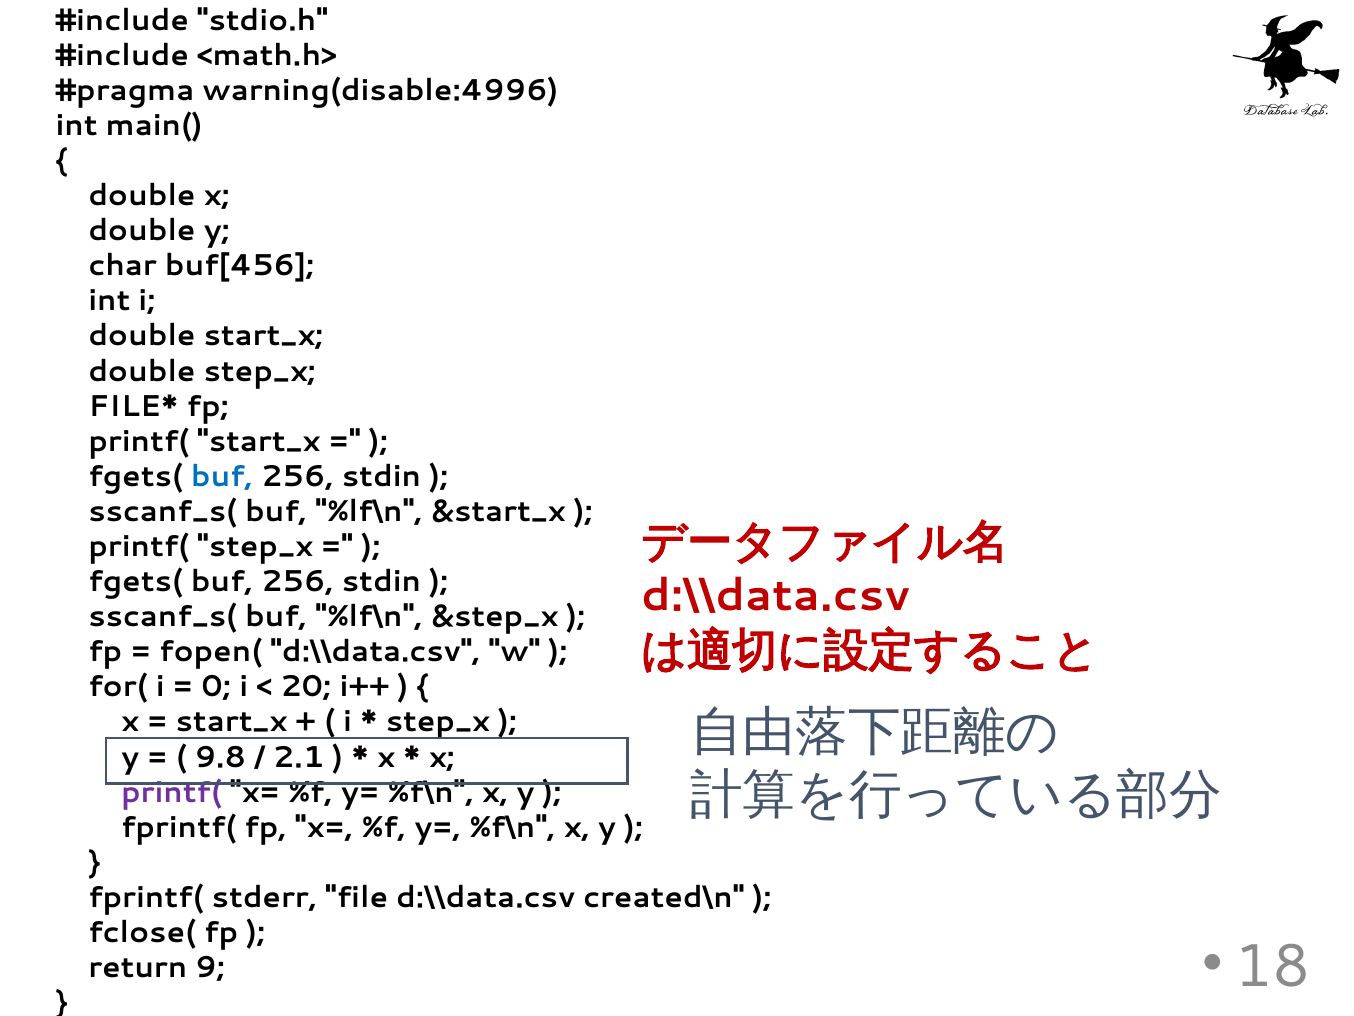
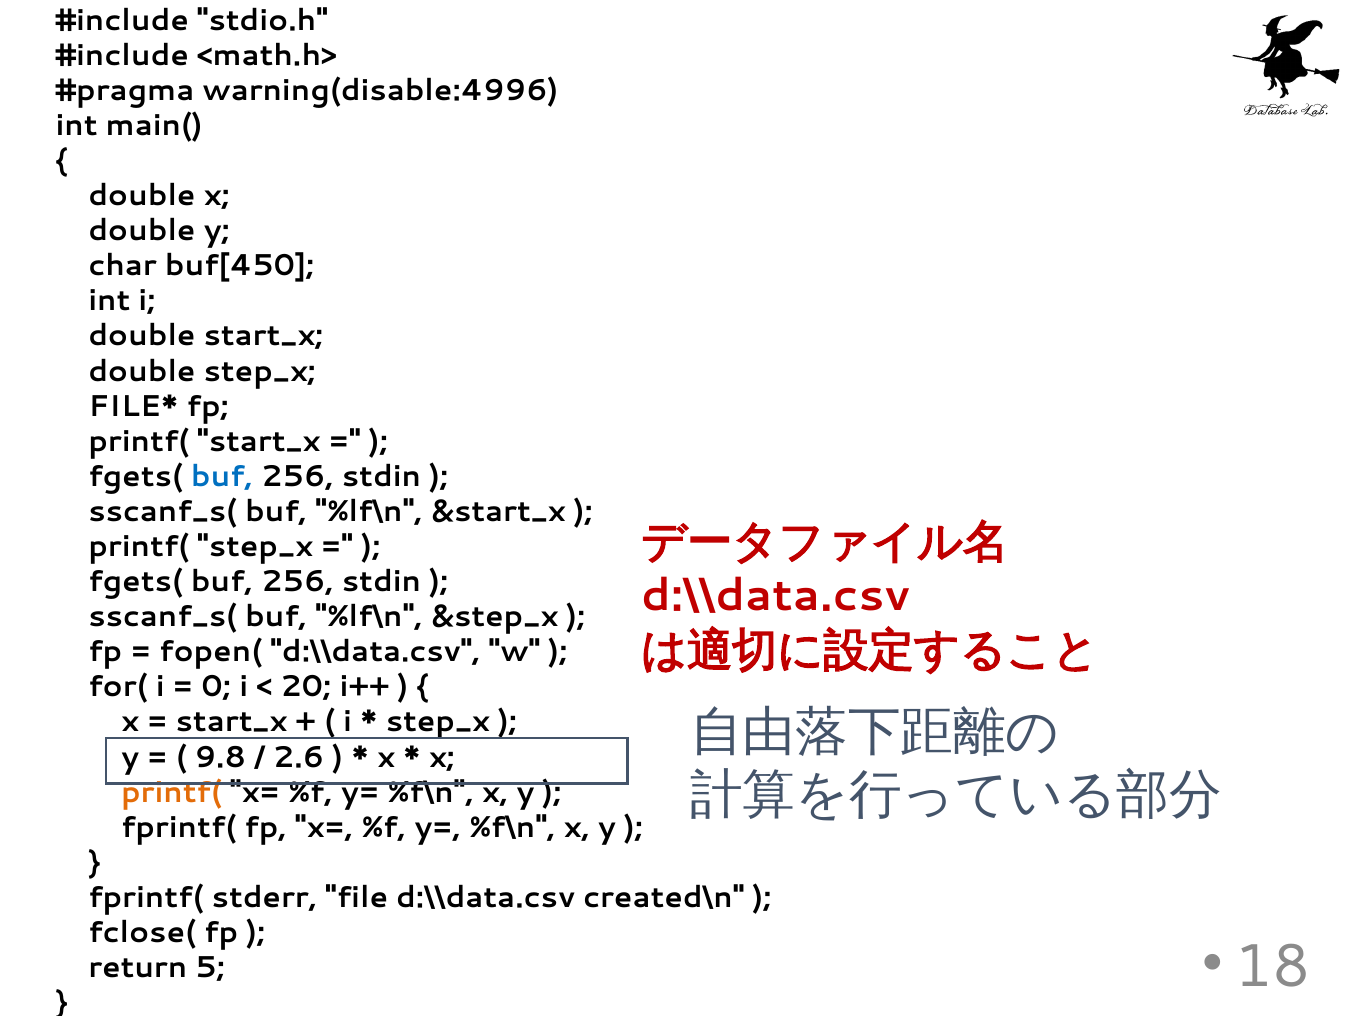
buf[456: buf[456 -> buf[450 (240, 266)
2.1: 2.1 -> 2.6 (299, 757)
printf( colour: purple -> orange (171, 792)
9: 9 -> 5 (210, 967)
